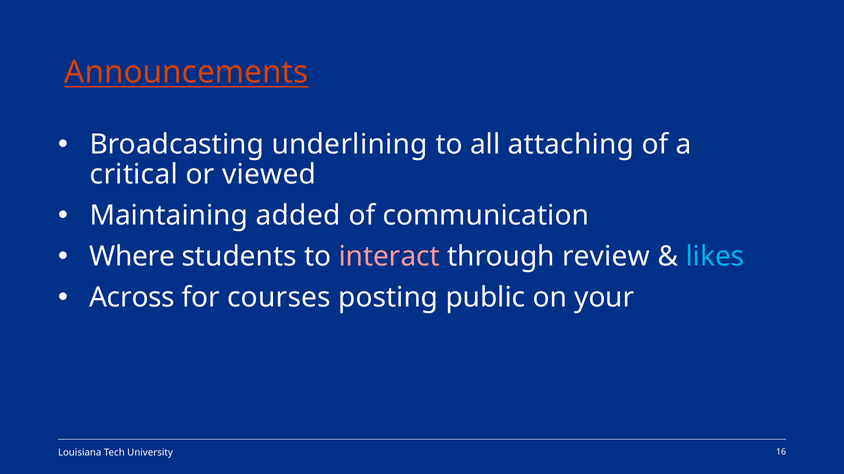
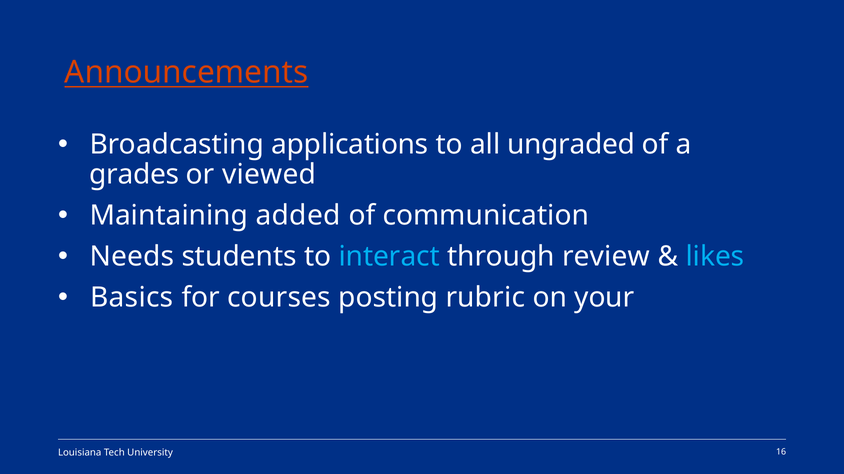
underlining: underlining -> applications (350, 145)
attaching: attaching -> ungraded (571, 145)
critical: critical -> grades (134, 175)
Where: Where -> Needs (132, 257)
interact colour: pink -> light blue (389, 257)
Across: Across -> Basics (132, 298)
public: public -> rubric (485, 298)
